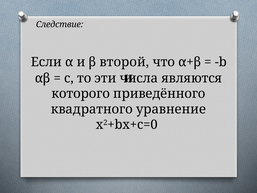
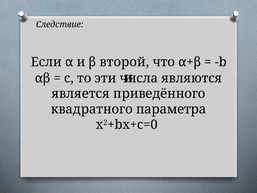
которого: которого -> является (81, 94)
уравнение: уравнение -> параметра (171, 109)
